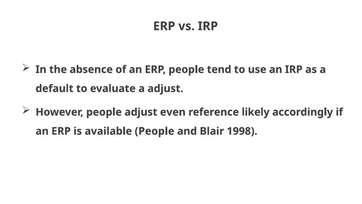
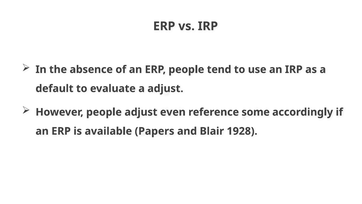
likely: likely -> some (256, 112)
available People: People -> Papers (155, 131)
1998: 1998 -> 1928 (242, 131)
